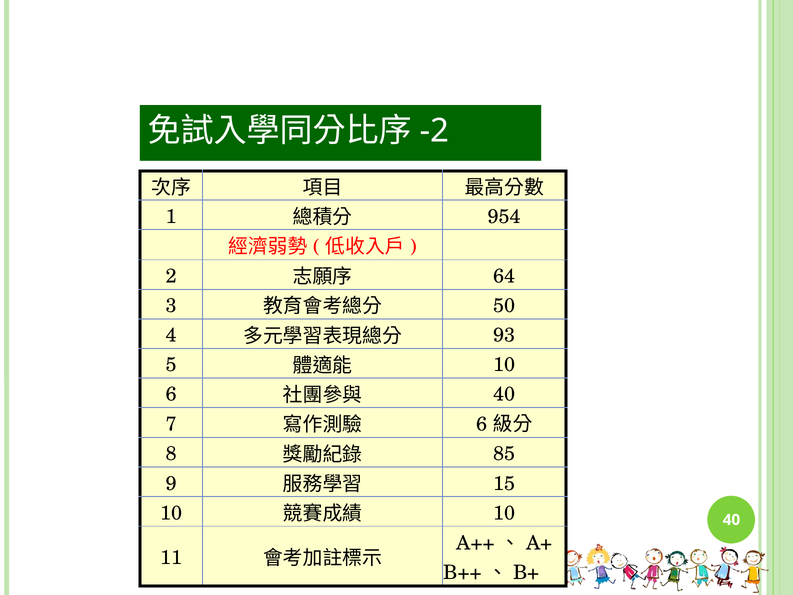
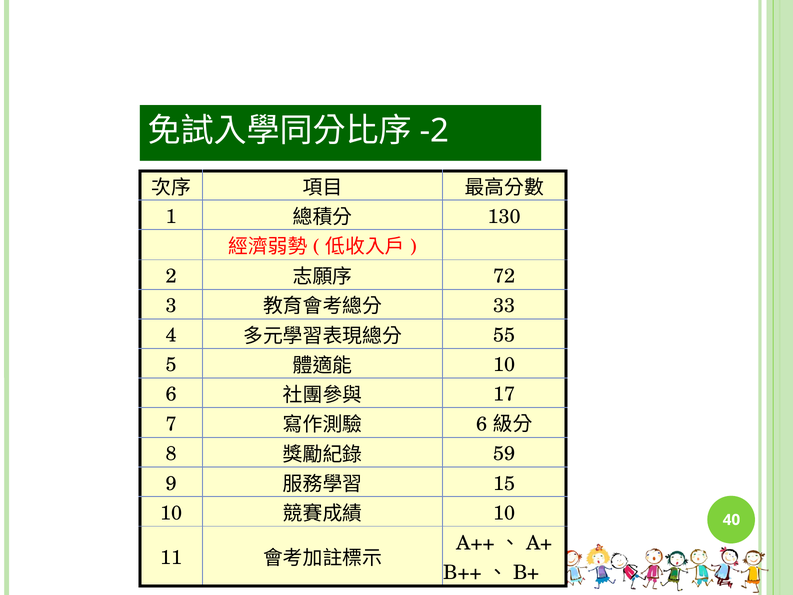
954: 954 -> 130 (504, 216)
64: 64 -> 72 (504, 276)
50: 50 -> 33 (504, 306)
93: 93 -> 55 (504, 335)
40: 40 -> 17 (504, 394)
85: 85 -> 59 (504, 454)
